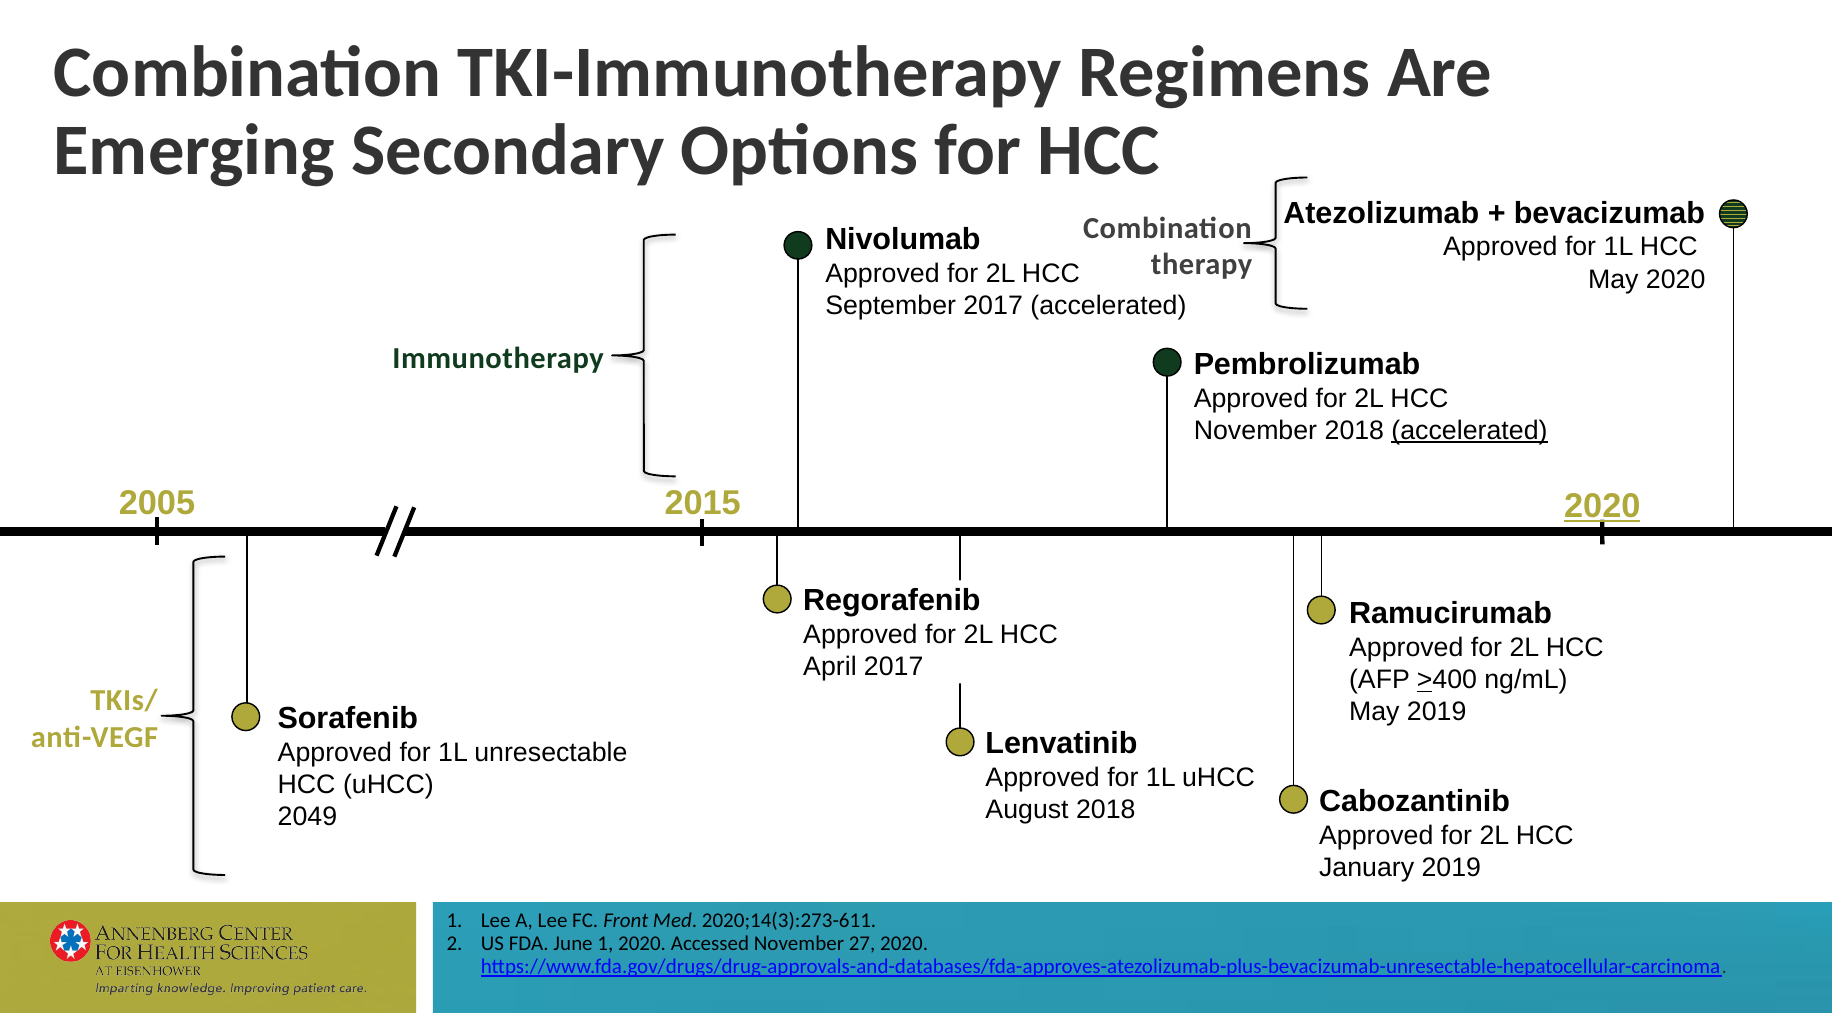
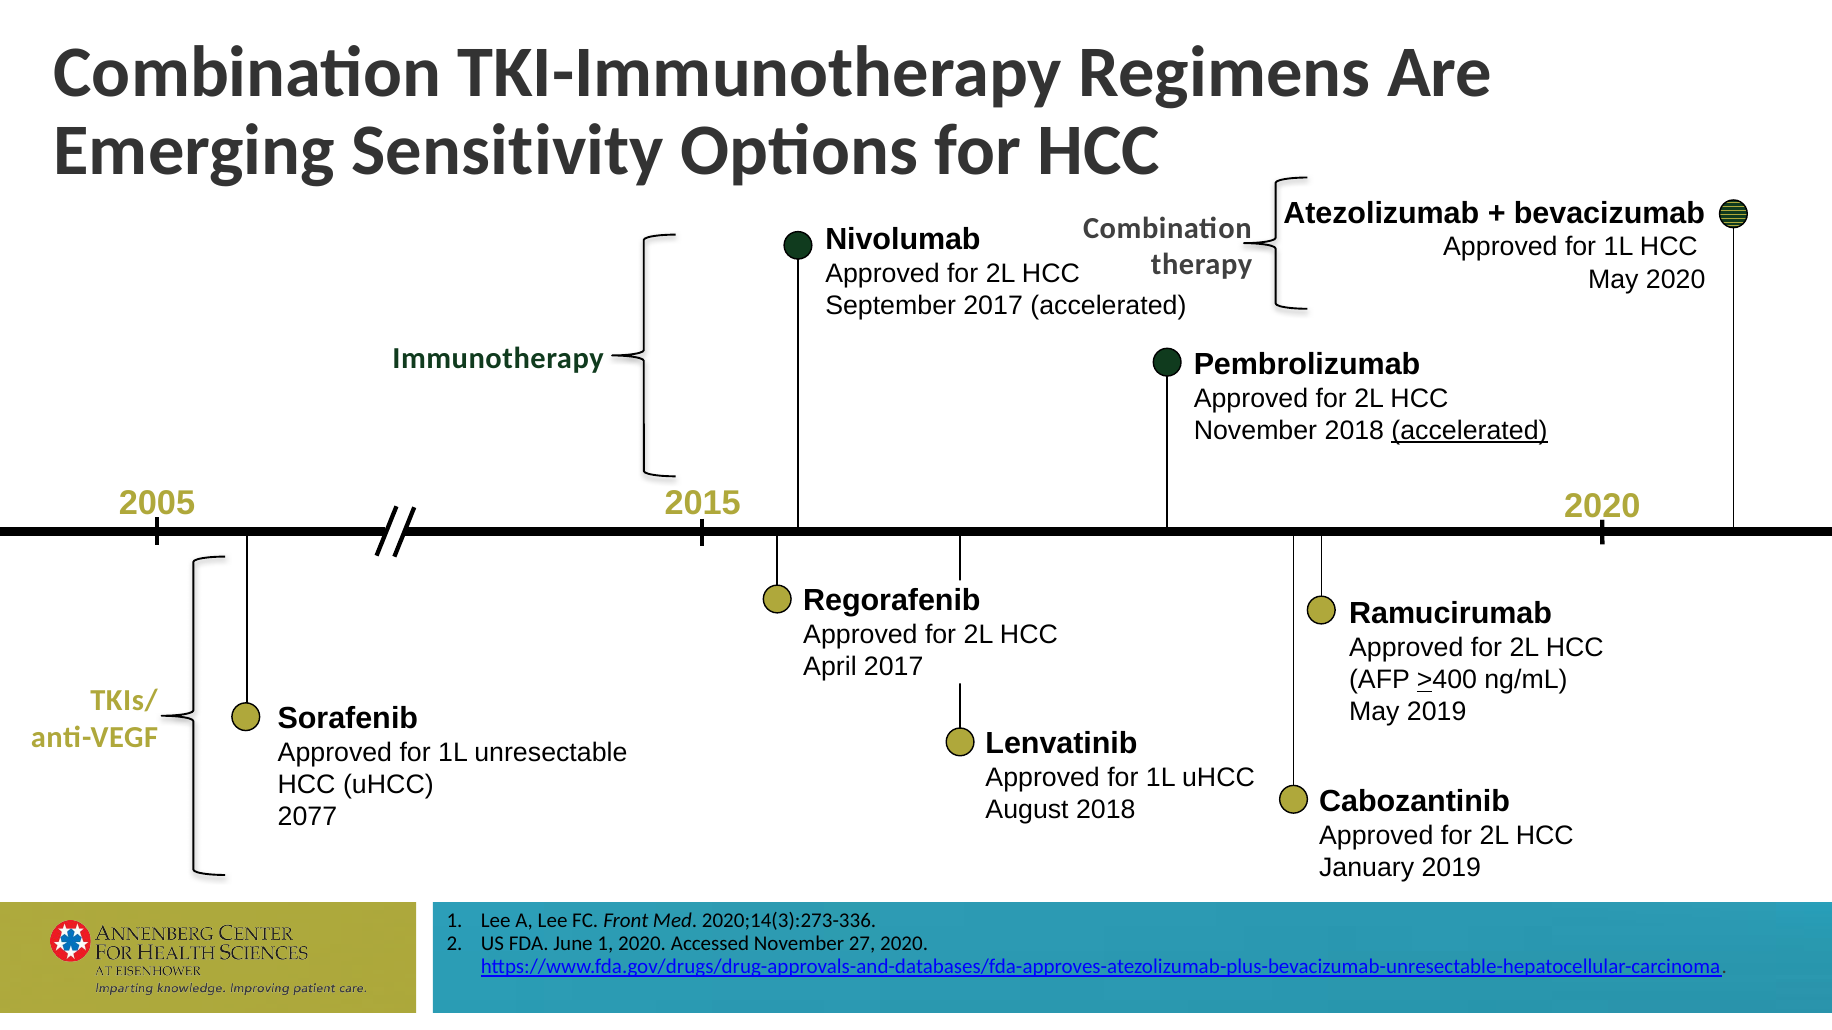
Secondary: Secondary -> Sensitivity (508, 151)
2020 underline: present -> none (1602, 506)
2049: 2049 -> 2077 (307, 817)
2020;14(3):273-611: 2020;14(3):273-611 -> 2020;14(3):273-336 (789, 921)
